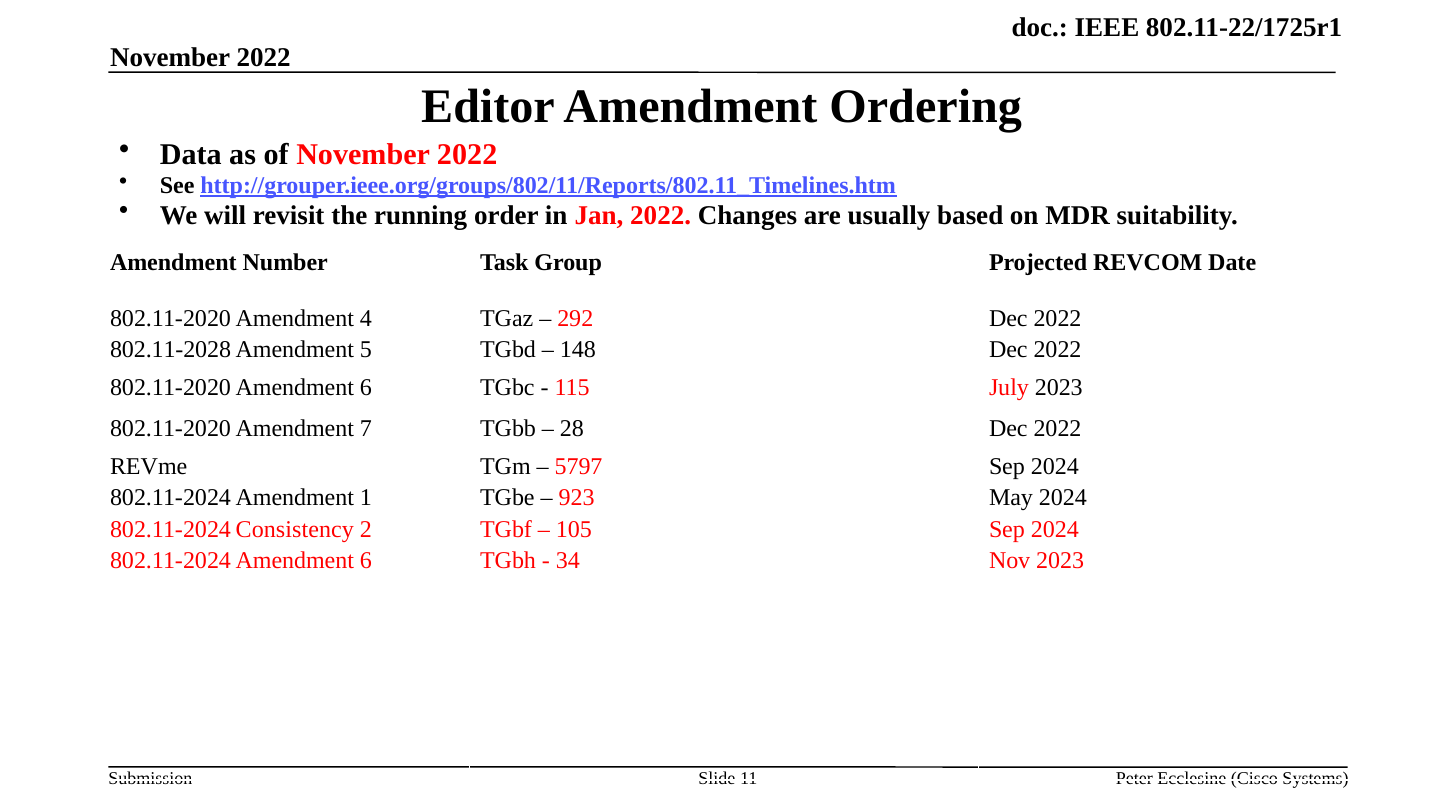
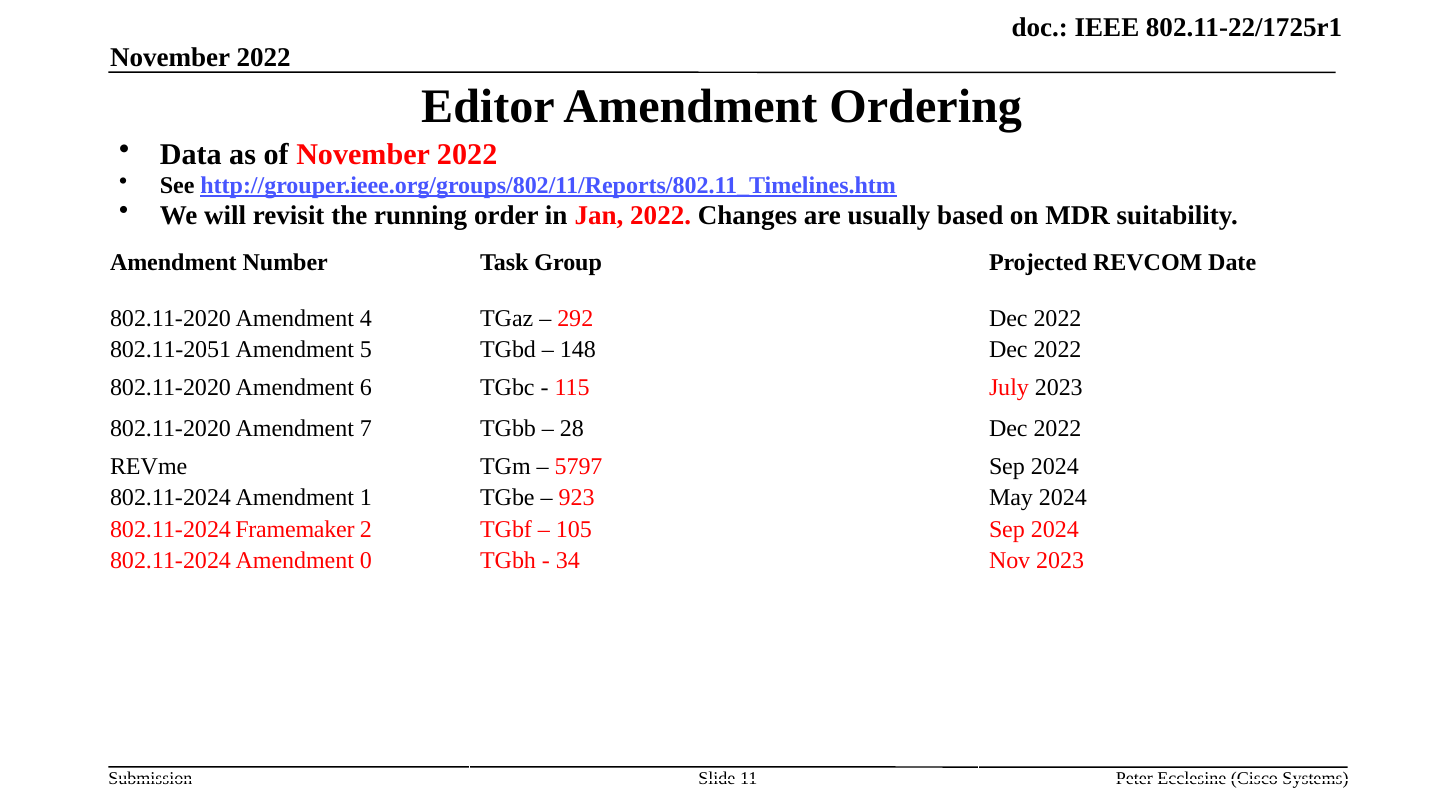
802.11-2028: 802.11-2028 -> 802.11-2051 (171, 350)
Consistency: Consistency -> Framemaker (295, 530)
802.11-2024 Amendment 6: 6 -> 0 (366, 561)
